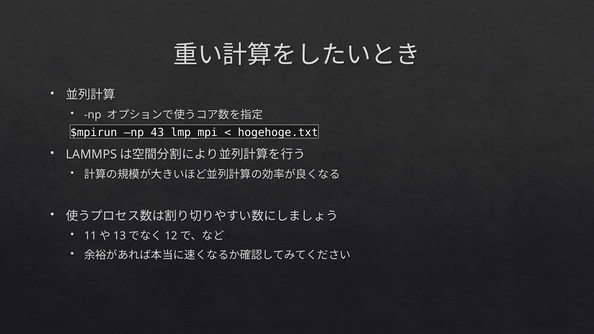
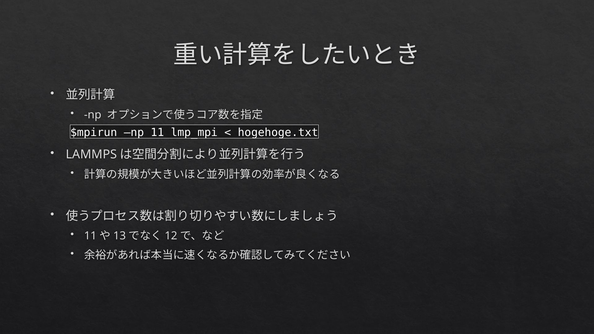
43: 43 -> 11 (157, 132)
